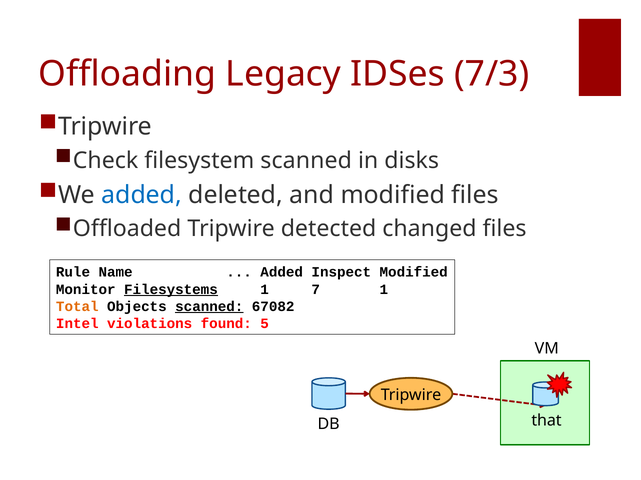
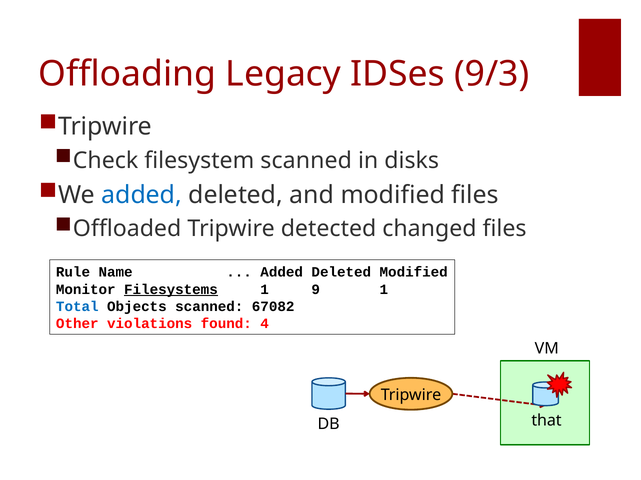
7/3: 7/3 -> 9/3 (492, 74)
Inspect: Inspect -> Deleted (341, 273)
7: 7 -> 9 (316, 290)
Total colour: orange -> blue (77, 307)
scanned underline: present -> none (209, 307)
Intel: Intel -> Other (77, 324)
5: 5 -> 4 (265, 324)
